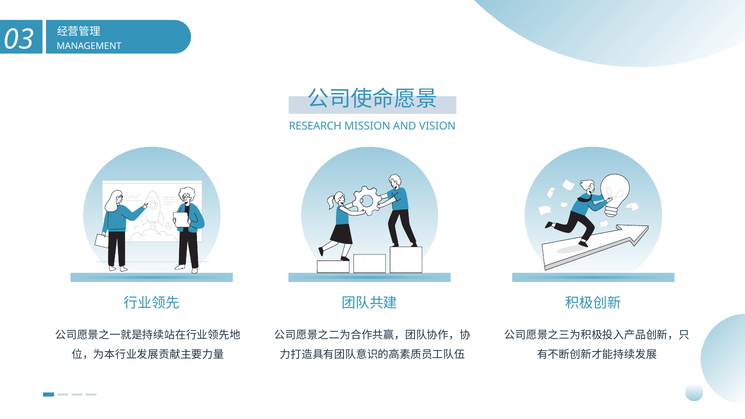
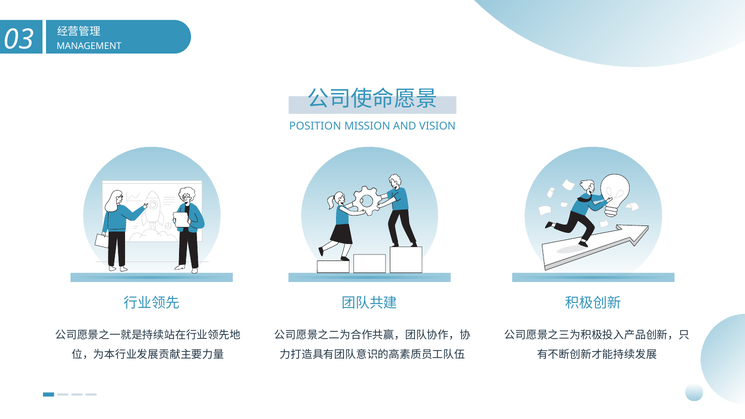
RESEARCH: RESEARCH -> POSITION (315, 126)
